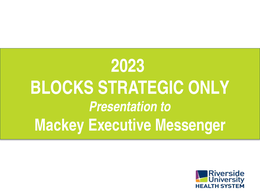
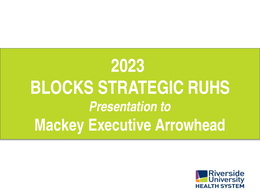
ONLY: ONLY -> RUHS (209, 88)
Messenger: Messenger -> Arrowhead (190, 125)
